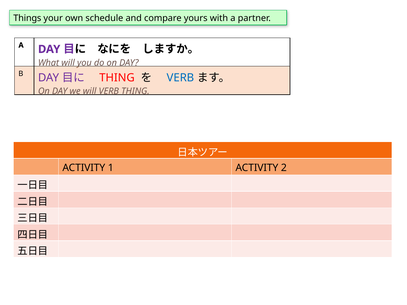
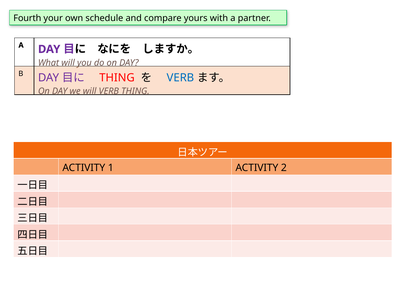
Things: Things -> Fourth (27, 18)
